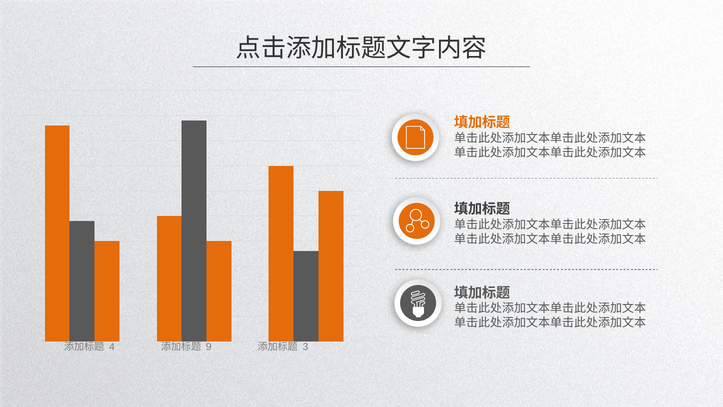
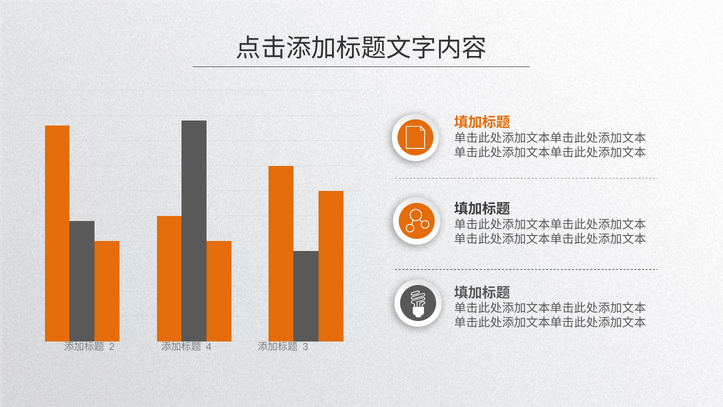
4: 4 -> 2 (112, 347)
9: 9 -> 4 (209, 347)
